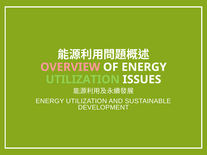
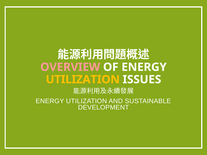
UTILIZATION colour: light green -> yellow (83, 80)
